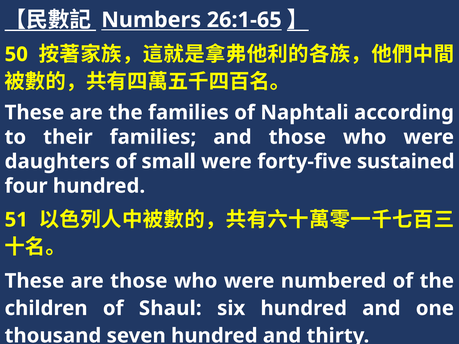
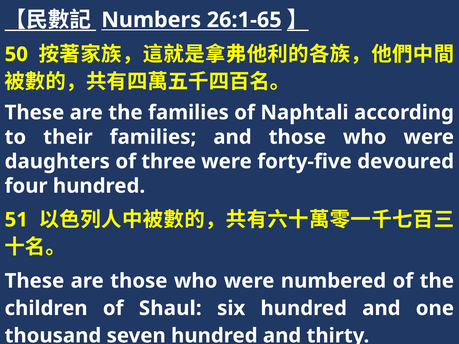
small: small -> three (169, 162)
sustained: sustained -> devoured (406, 162)
